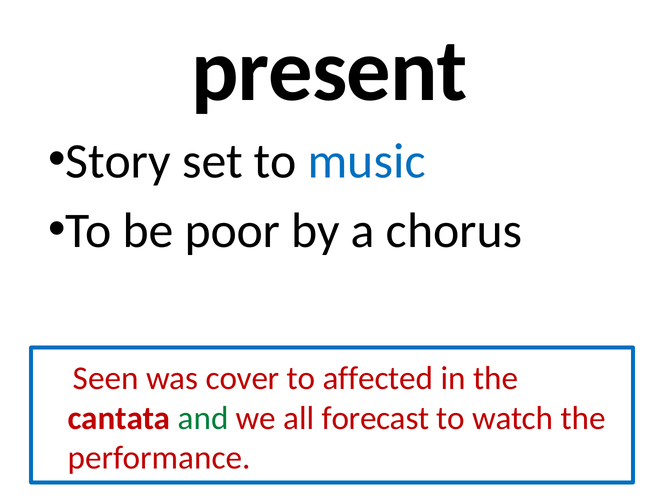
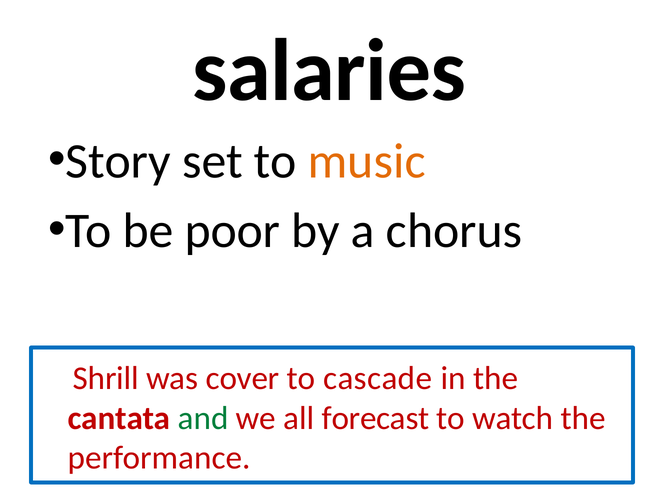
present: present -> salaries (329, 71)
music colour: blue -> orange (367, 161)
Seen: Seen -> Shrill (106, 378)
affected: affected -> cascade (378, 378)
